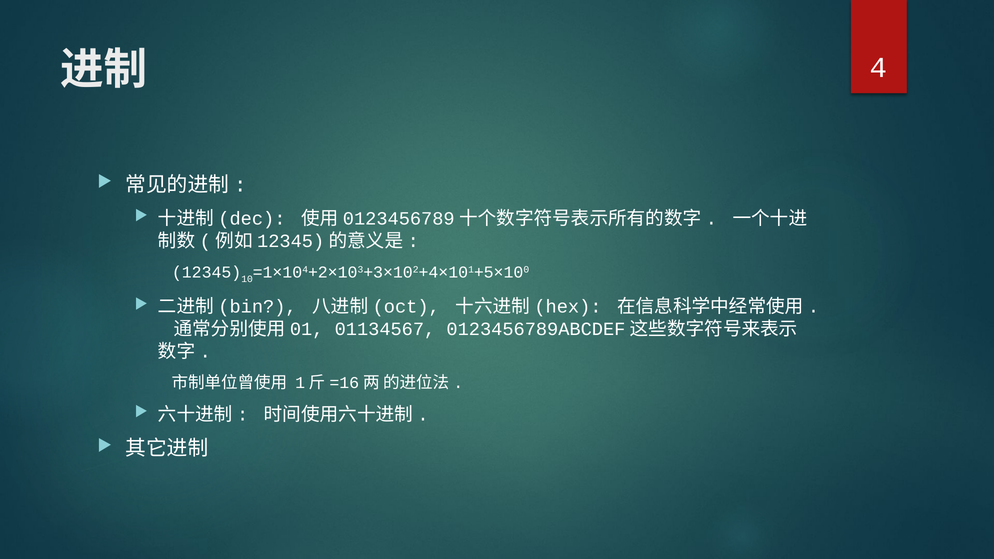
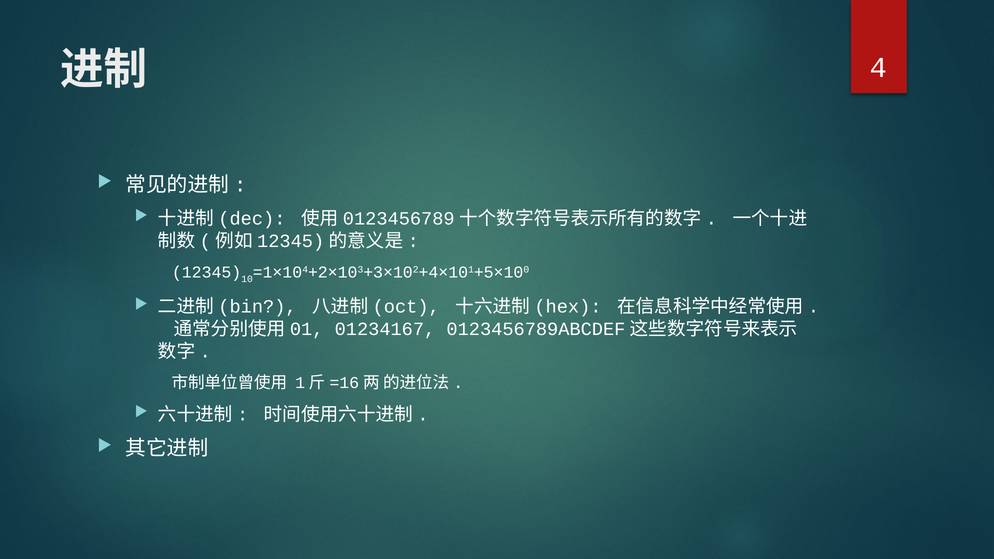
01134567: 01134567 -> 01234167 (385, 329)
